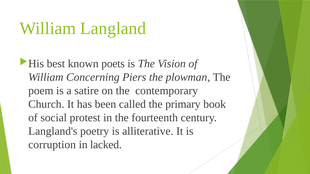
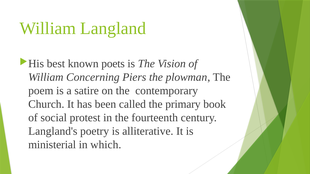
corruption: corruption -> ministerial (52, 145)
lacked: lacked -> which (106, 145)
